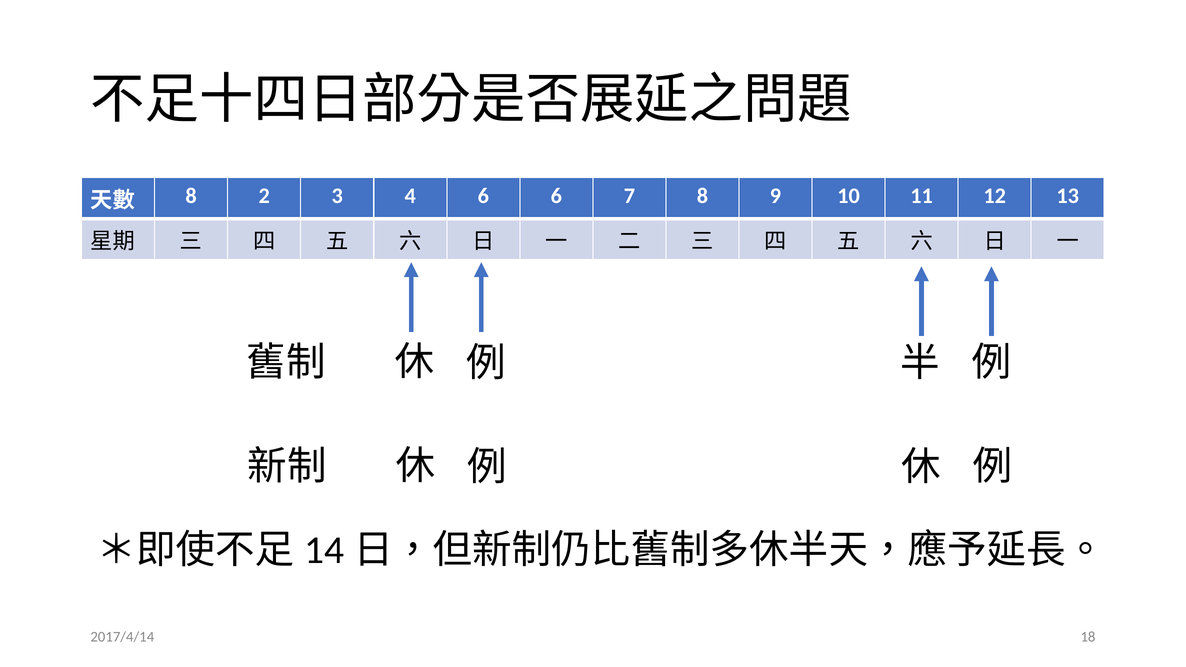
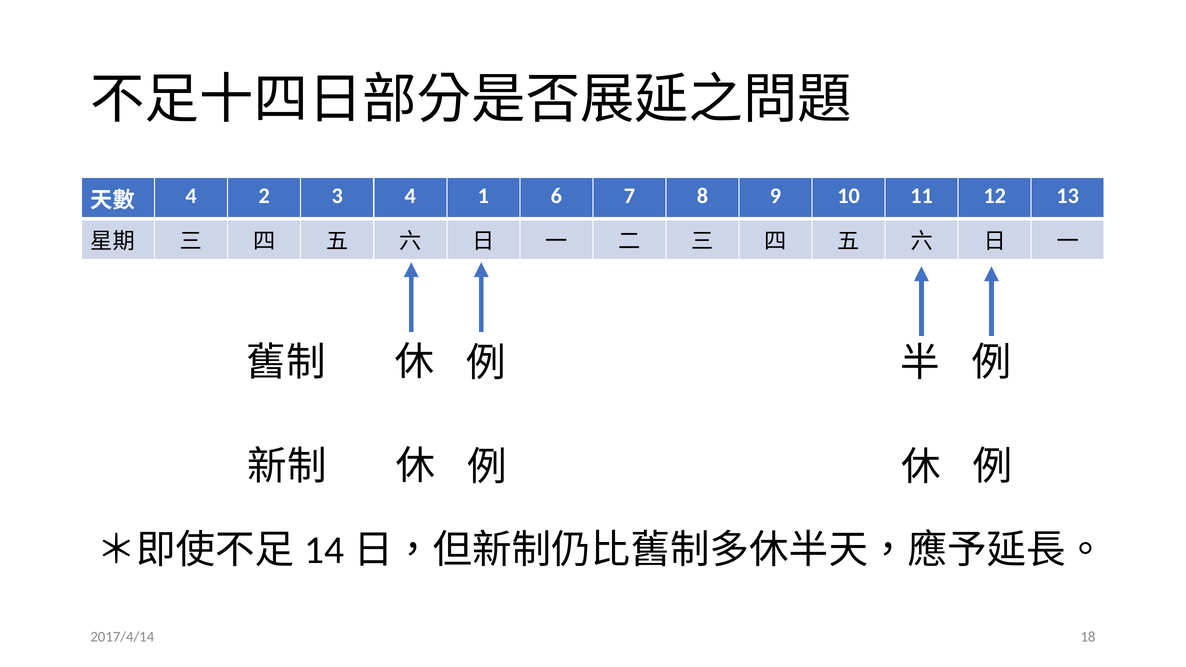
8: 8 -> 4 (191, 196)
4 6: 6 -> 1 (483, 196)
